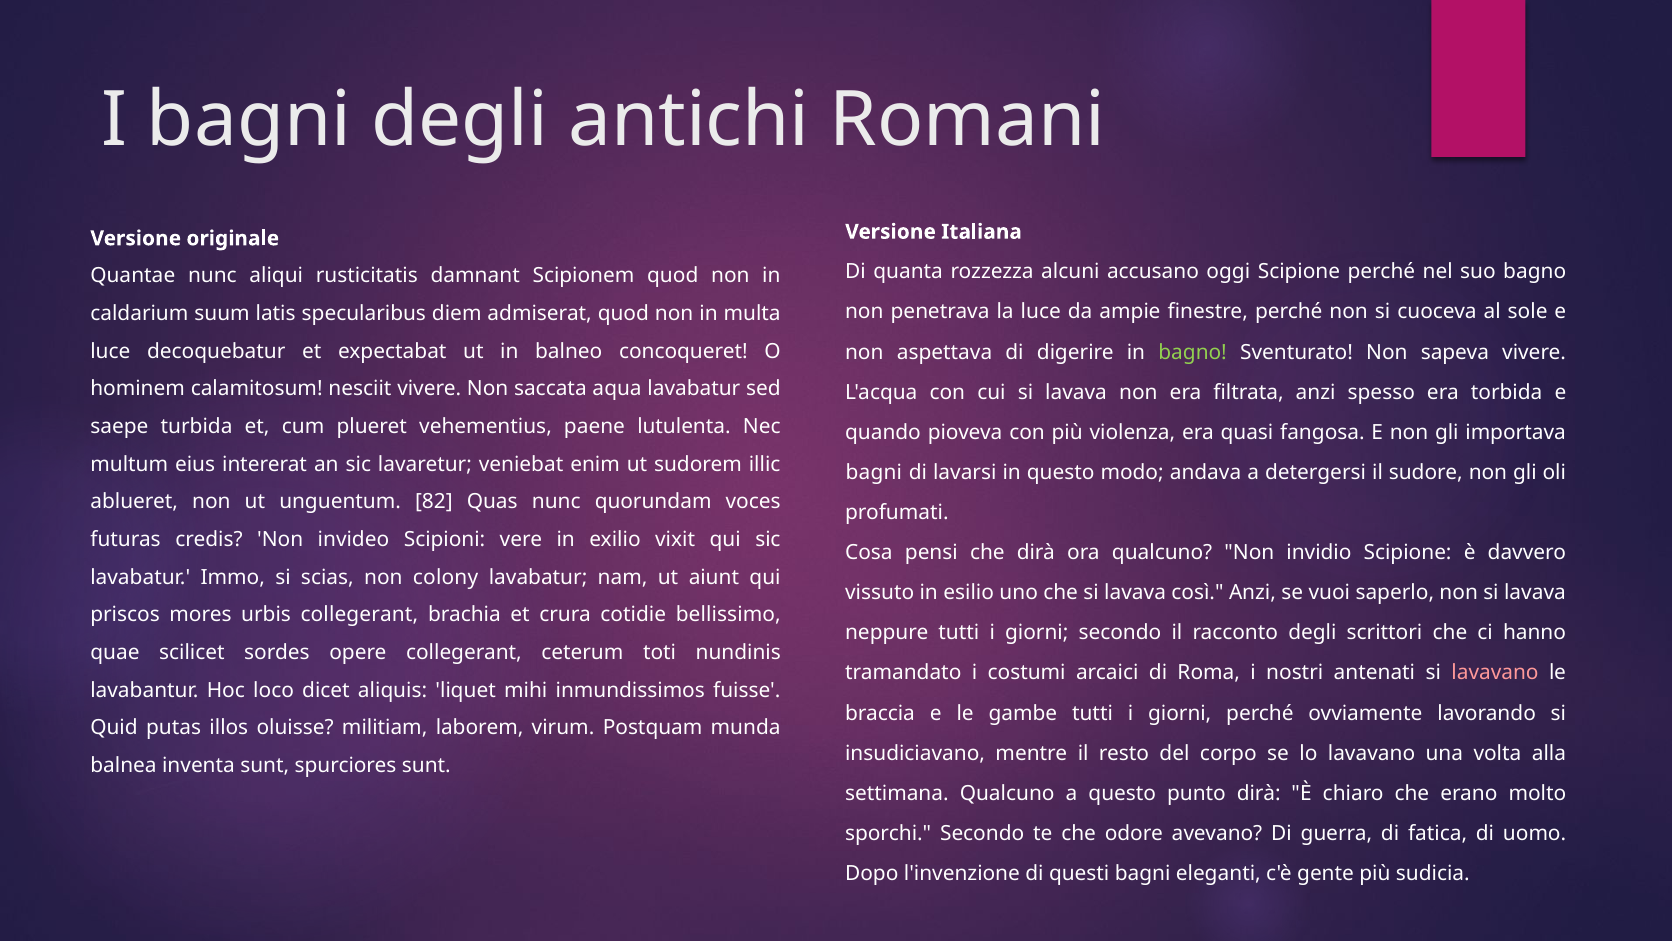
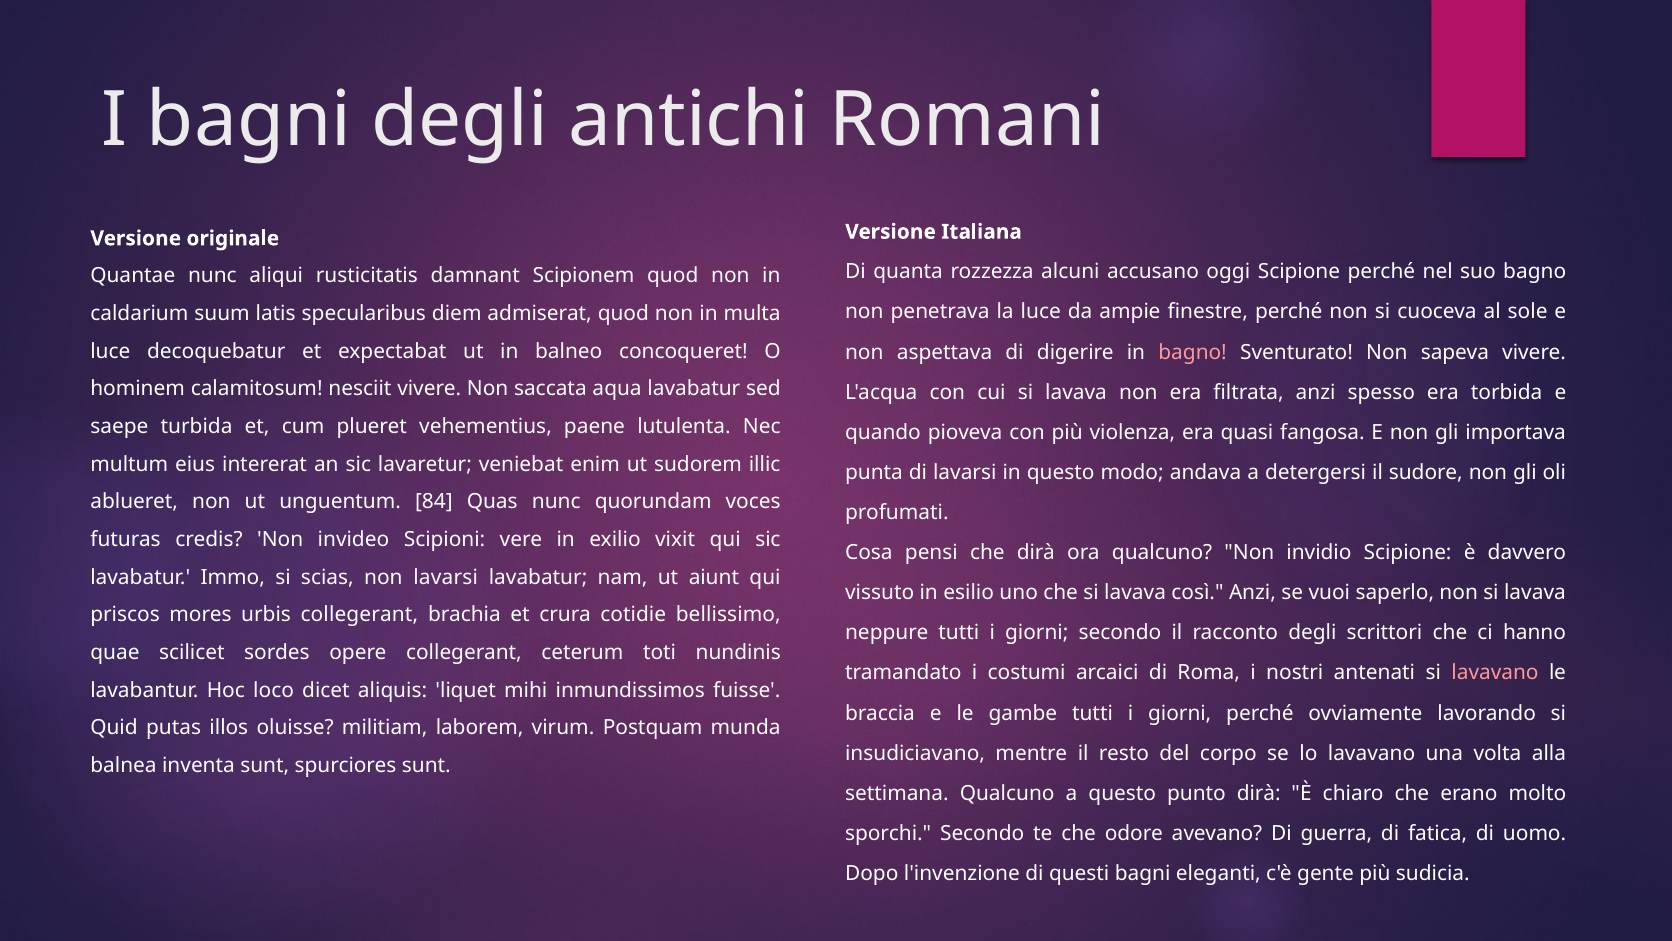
bagno colour: light green -> pink (1193, 352)
bagni: bagni -> punta (874, 472)
82: 82 -> 84 (434, 502)
non colony: colony -> lavarsi (446, 577)
